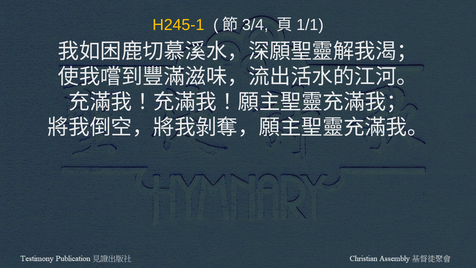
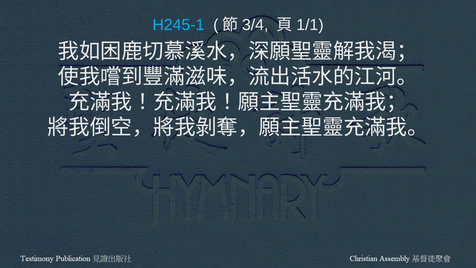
H245-1 colour: yellow -> light blue (178, 25)
